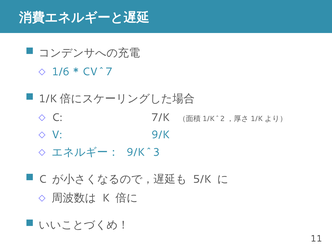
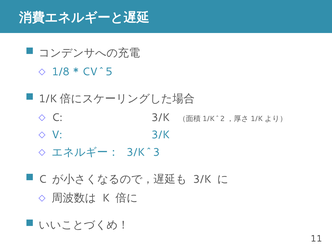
1/6: 1/6 -> 1/8 (61, 72)
CV^7: CV^7 -> CV^5 (97, 72)
C 7/K: 7/K -> 3/K (161, 117)
V 9/K: 9/K -> 3/K (161, 135)
9/K^3: 9/K^3 -> 3/K^3 (143, 152)
5/K: 5/K -> 3/K (202, 179)
